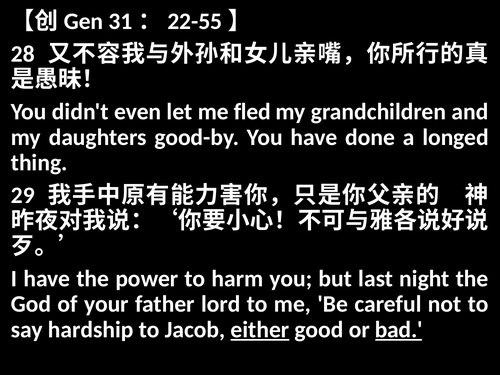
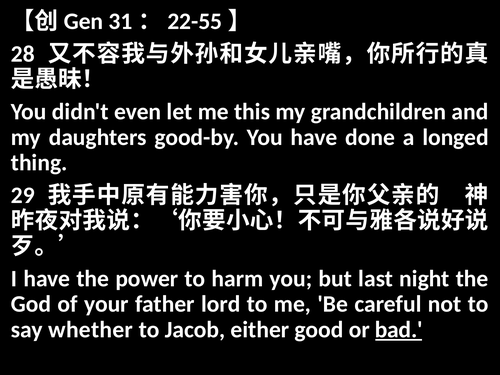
fled: fled -> this (252, 112)
hardship: hardship -> whether (91, 330)
either underline: present -> none (260, 330)
